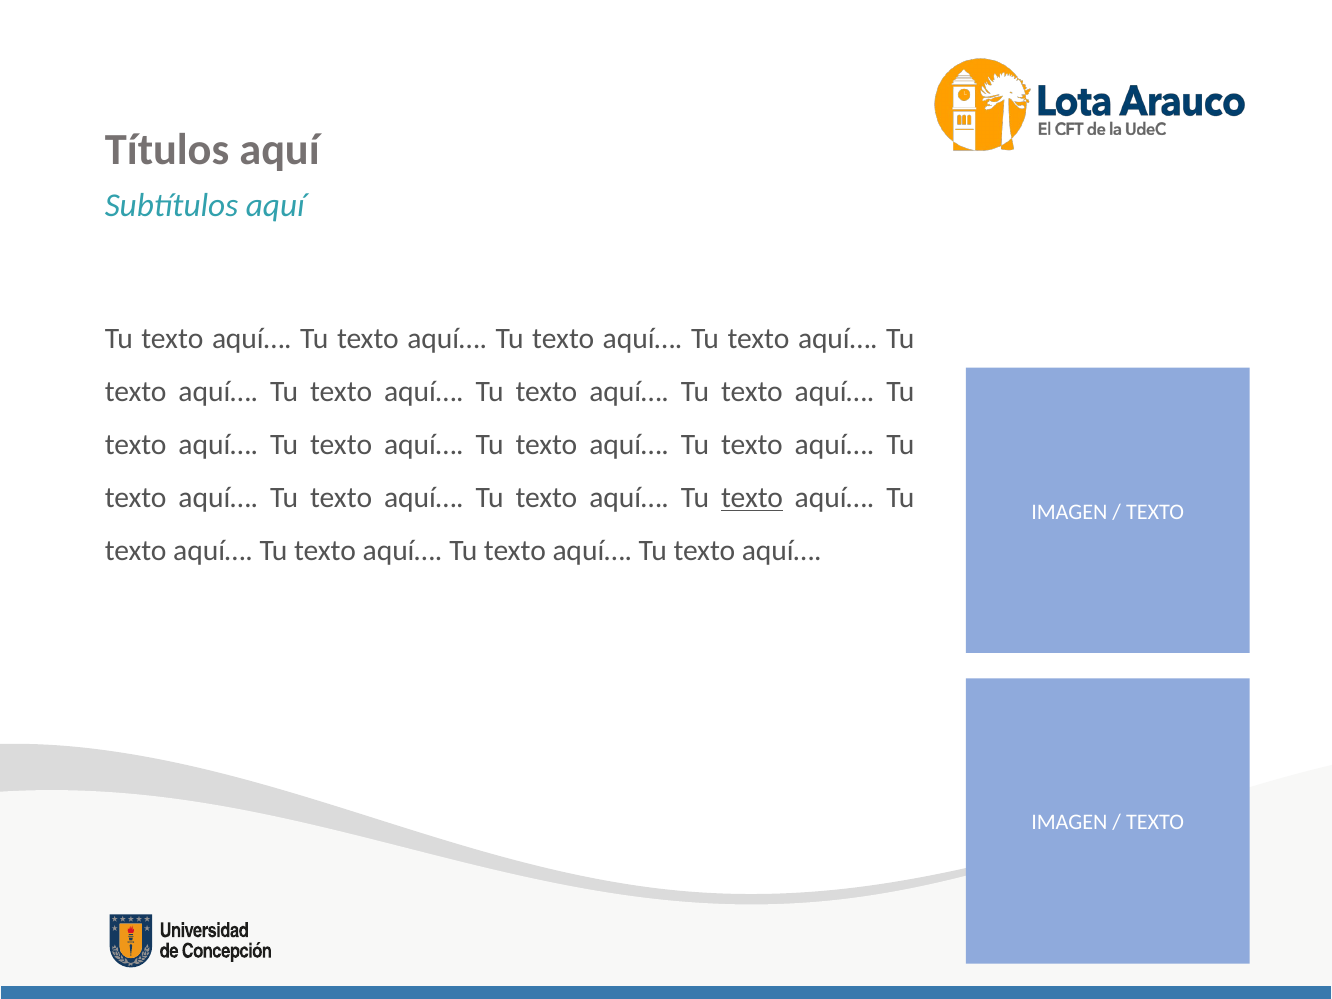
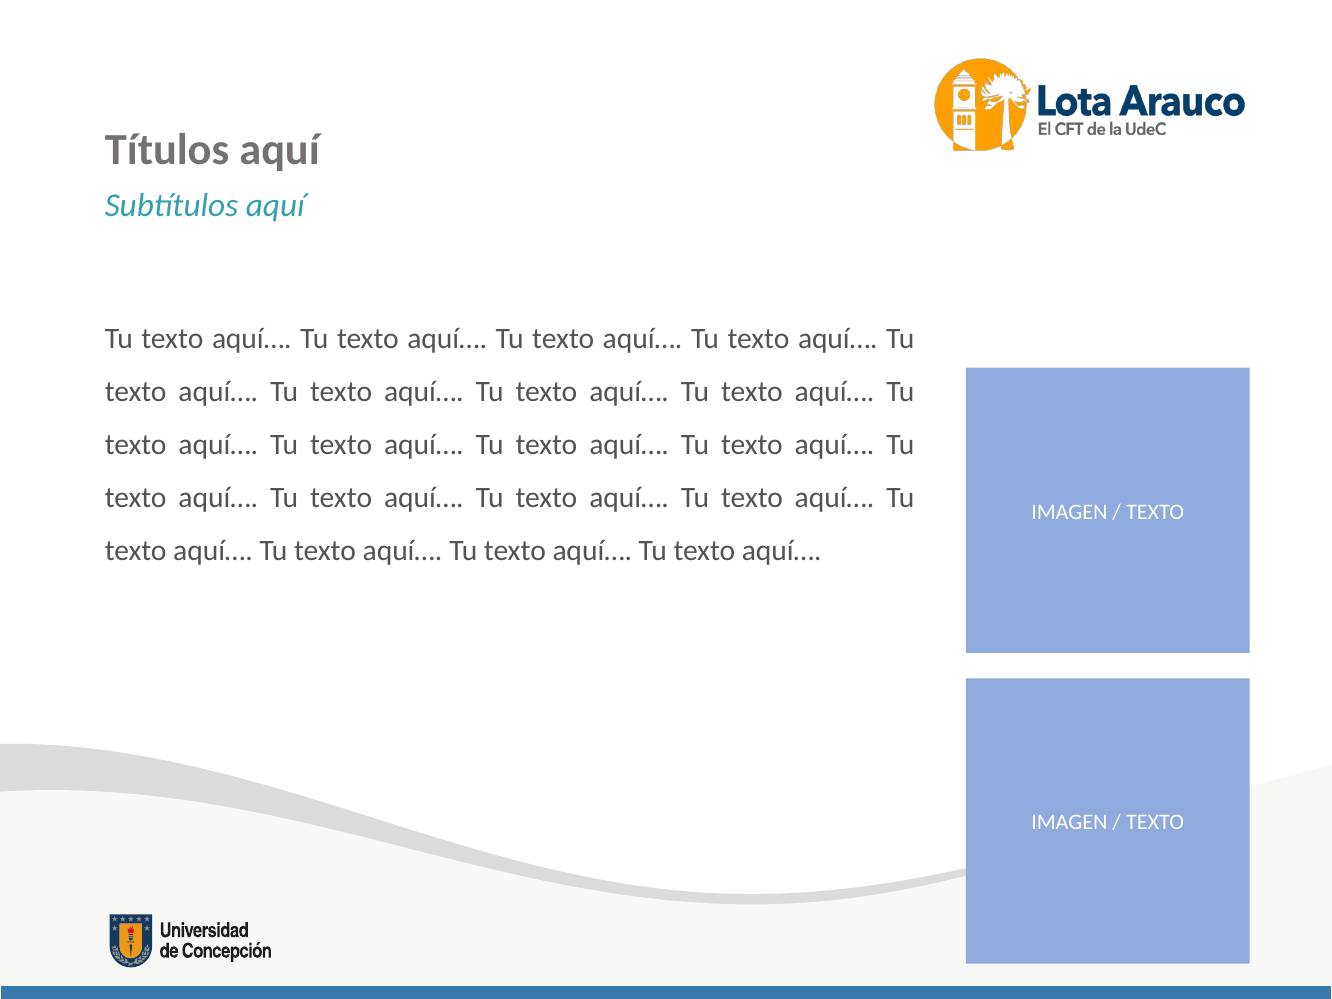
texto underline: present -> none (752, 498)
